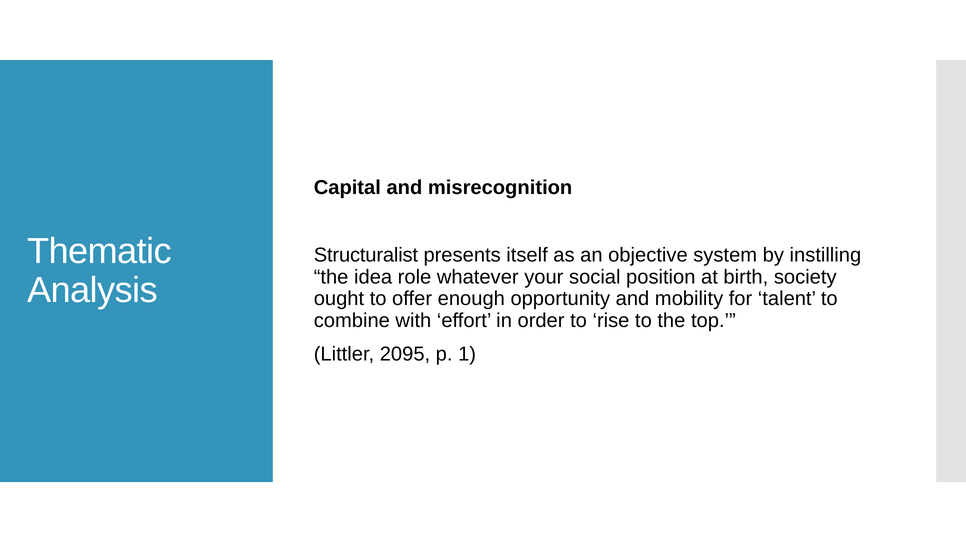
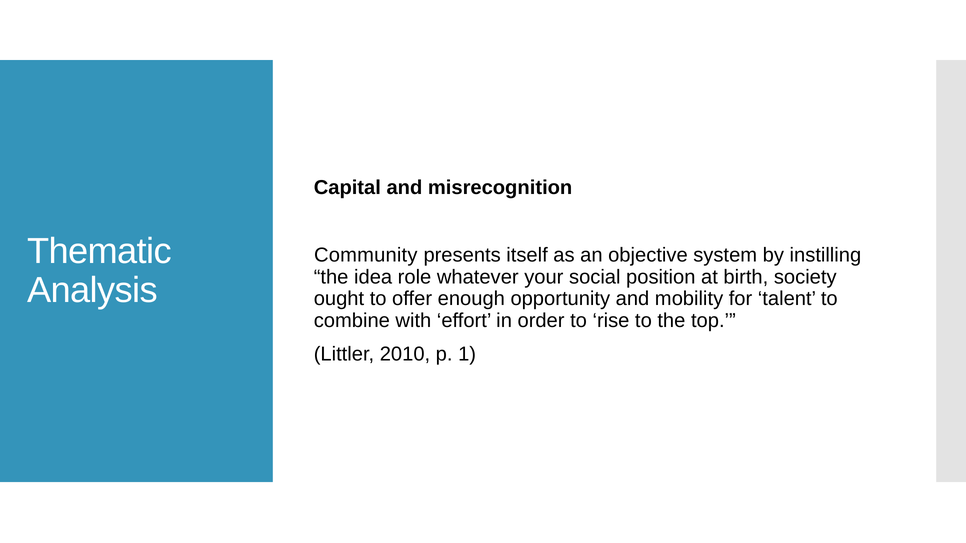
Structuralist: Structuralist -> Community (366, 255)
2095: 2095 -> 2010 (405, 354)
